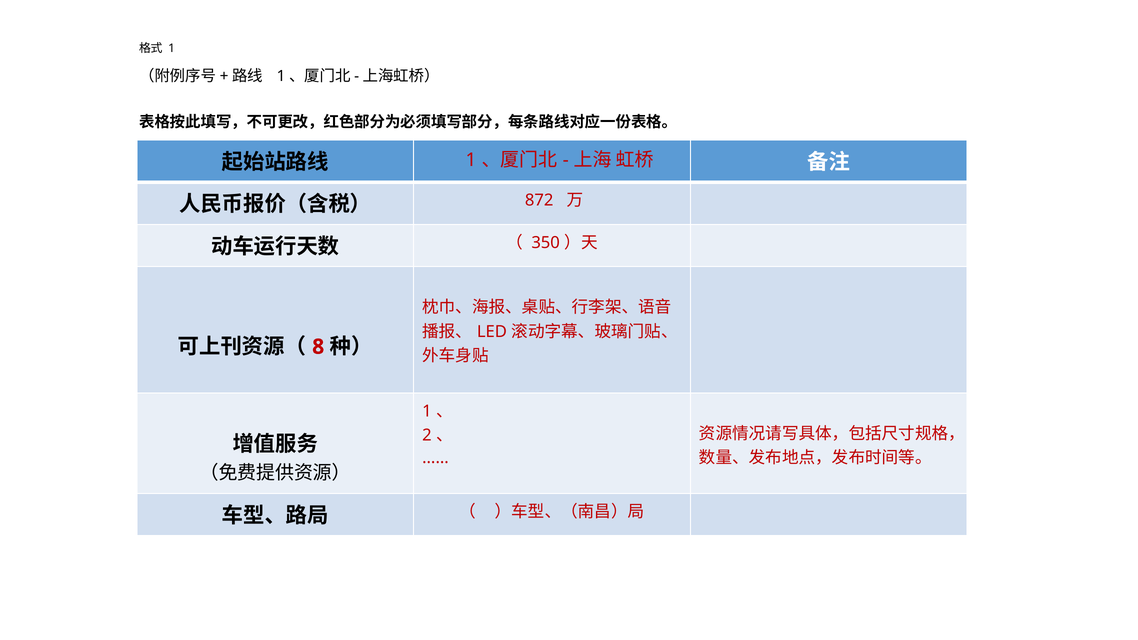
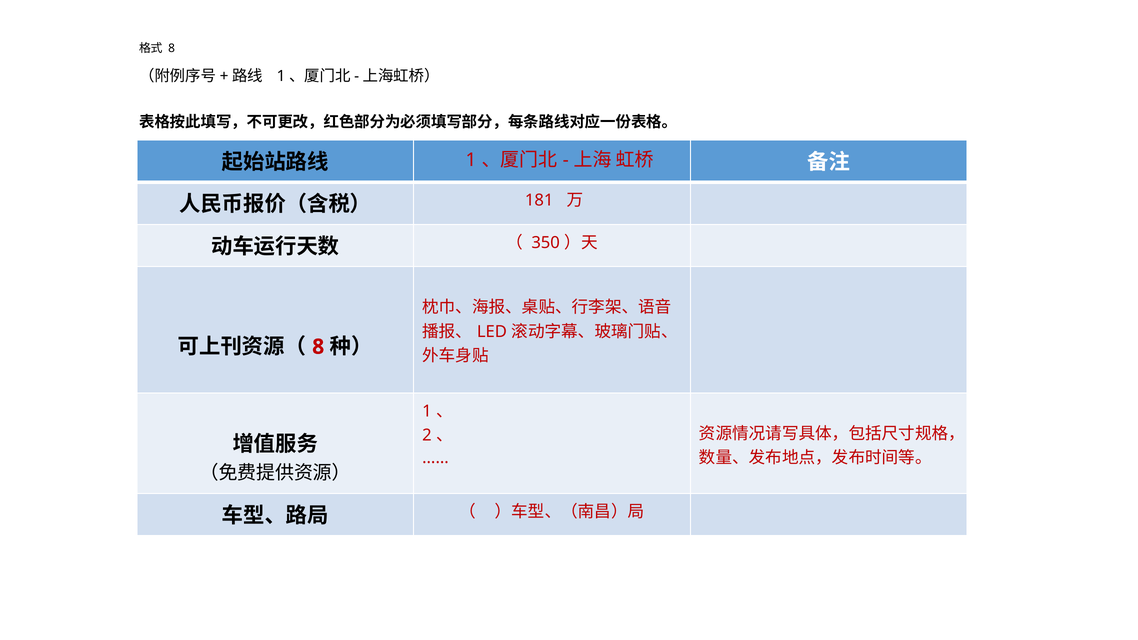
1: 1 -> 8 (172, 48)
872: 872 -> 181 (539, 200)
